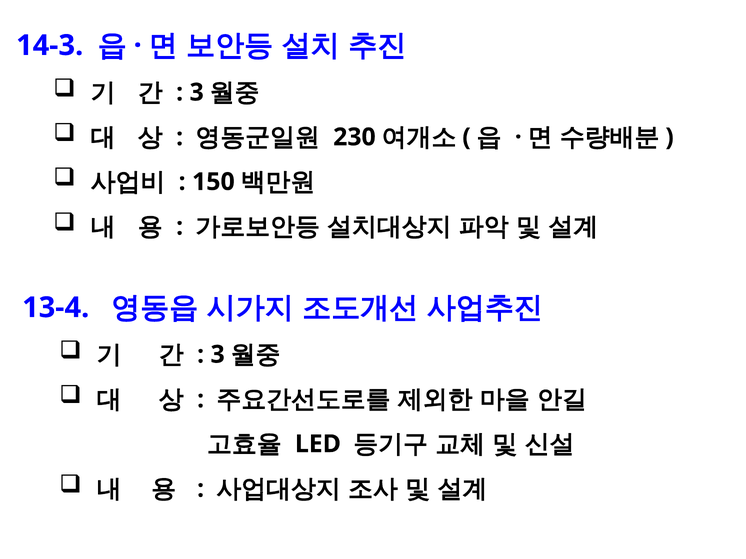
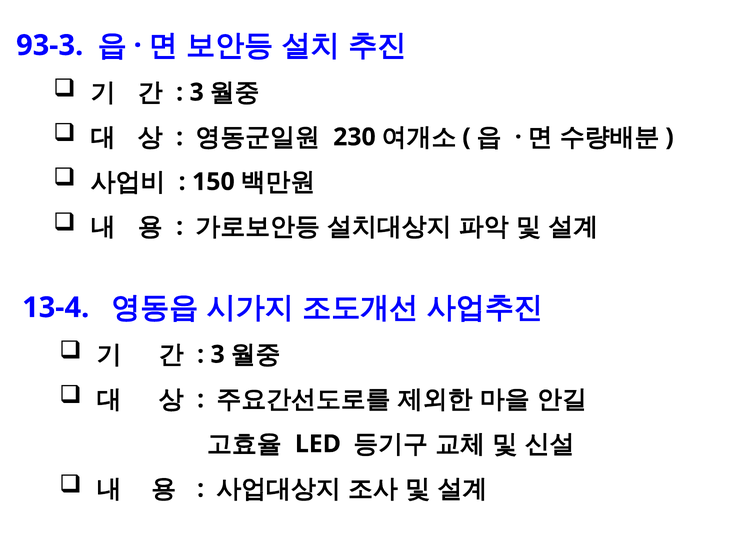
14-3: 14-3 -> 93-3 (50, 45)
